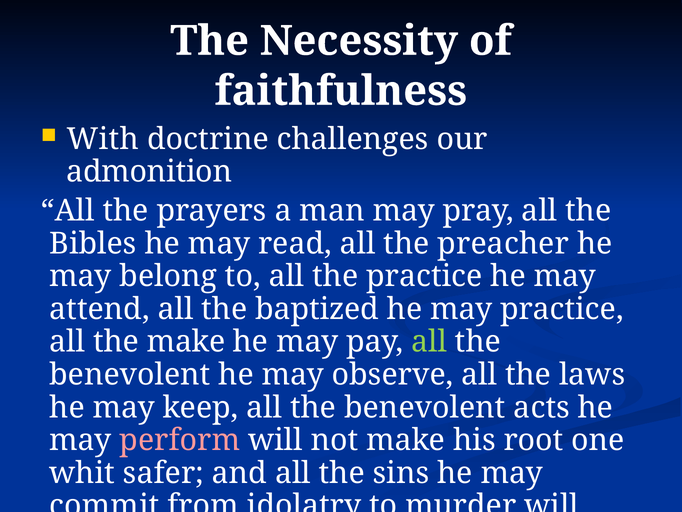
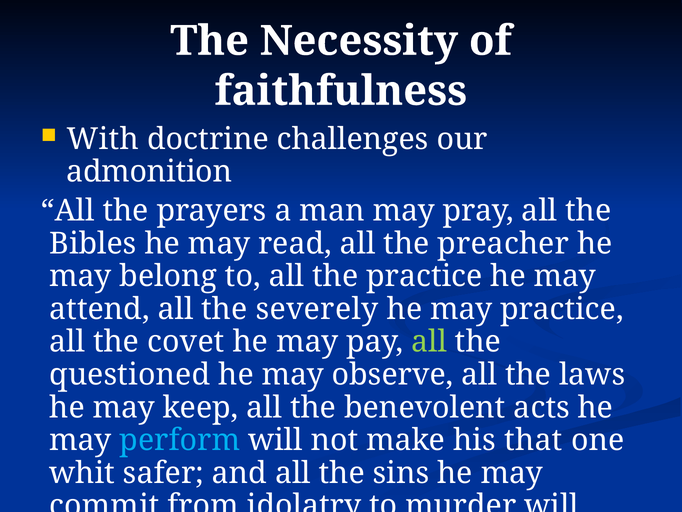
baptized: baptized -> severely (317, 309)
the make: make -> covet (186, 342)
benevolent: benevolent -> questioned (130, 374)
perform colour: pink -> light blue (180, 440)
root: root -> that (533, 440)
